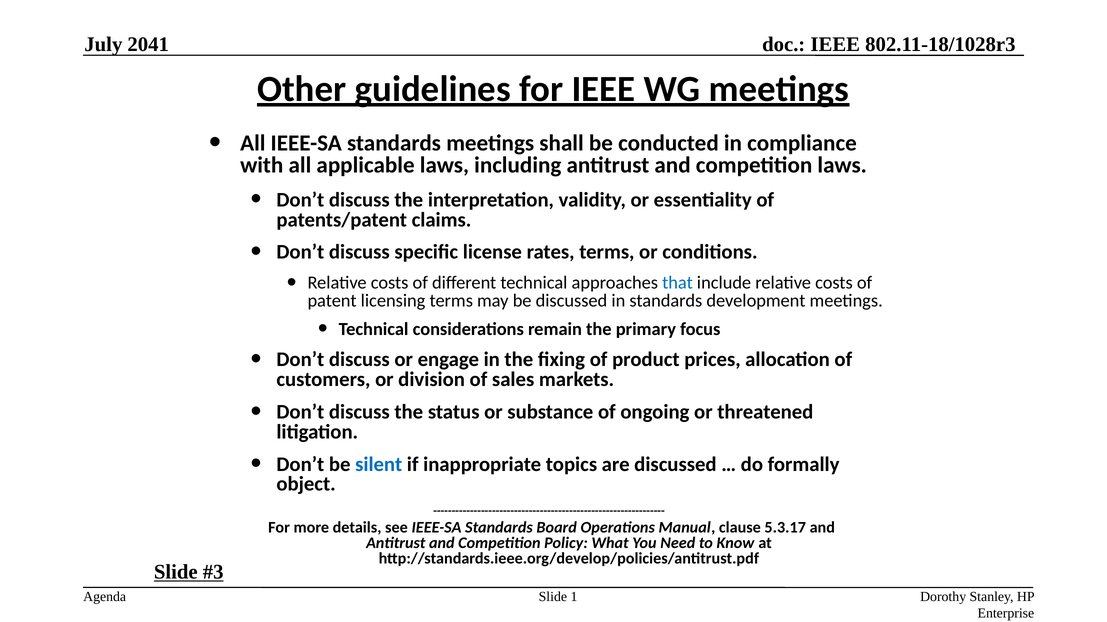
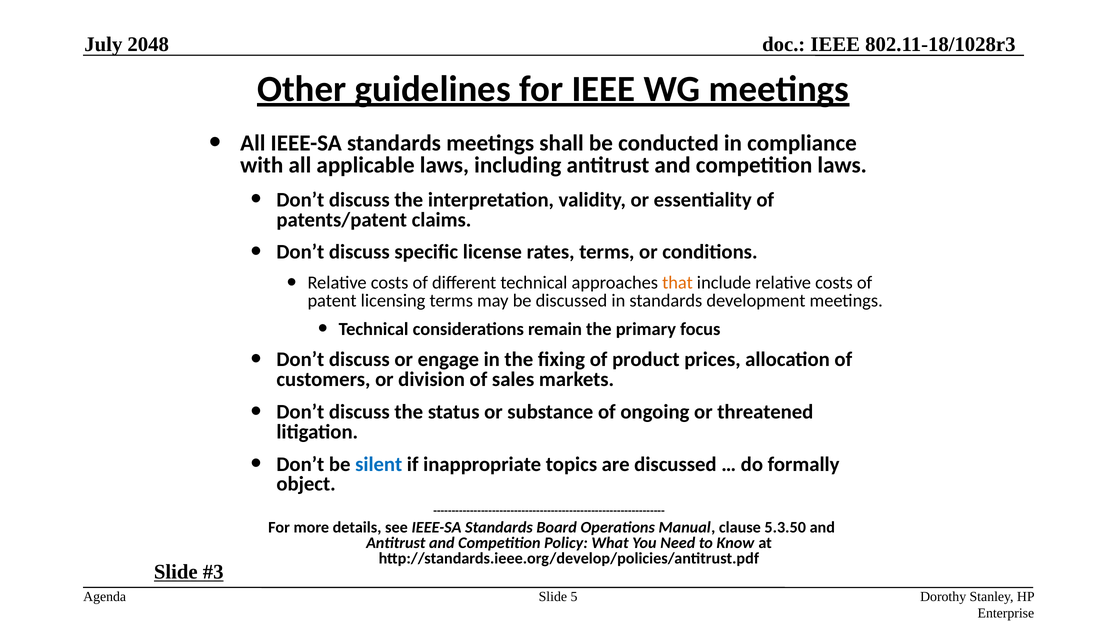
2041: 2041 -> 2048 (148, 44)
that colour: blue -> orange (678, 283)
5.3.17: 5.3.17 -> 5.3.50 (785, 528)
1: 1 -> 5 (574, 597)
